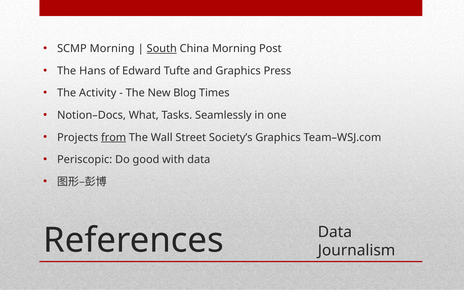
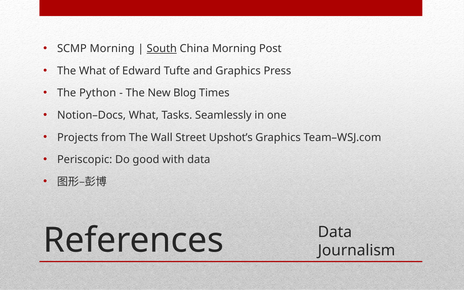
The Hans: Hans -> What (93, 71)
Activity: Activity -> Python (98, 93)
from underline: present -> none (114, 137)
Society’s: Society’s -> Upshot’s (231, 137)
